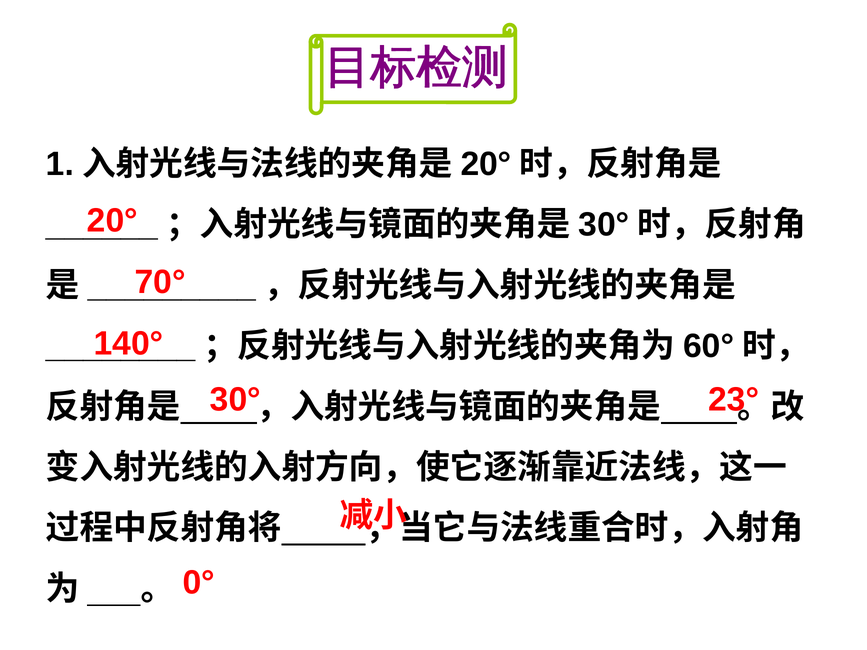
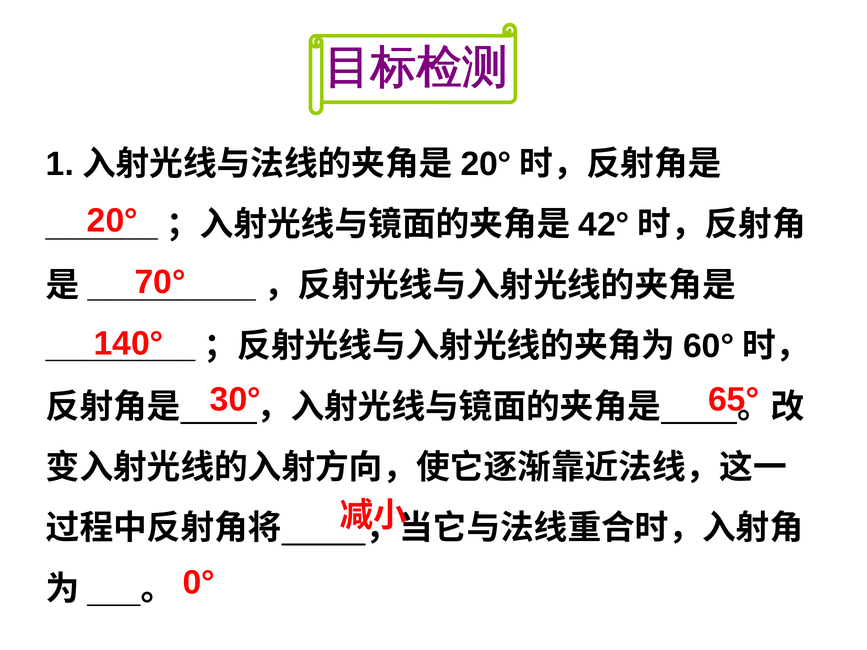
30°: 30° -> 42° (604, 225)
23°: 23° -> 65° (734, 400)
